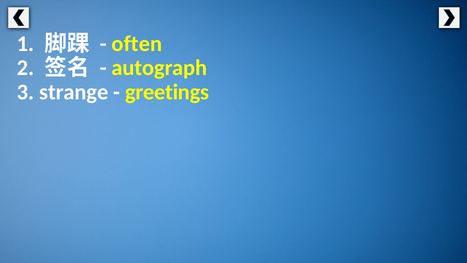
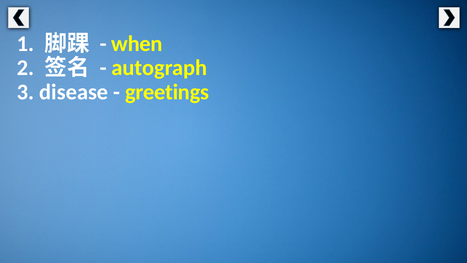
often: often -> when (137, 44)
strange: strange -> disease (74, 92)
